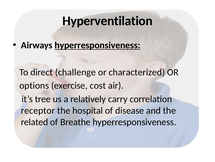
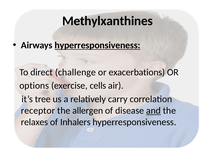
Hyperventilation: Hyperventilation -> Methylxanthines (108, 21)
characterized: characterized -> exacerbations (137, 72)
cost: cost -> cells (98, 85)
hospital: hospital -> allergen (88, 110)
and underline: none -> present (153, 110)
related: related -> relaxes (34, 122)
Breathe: Breathe -> Inhalers (75, 122)
